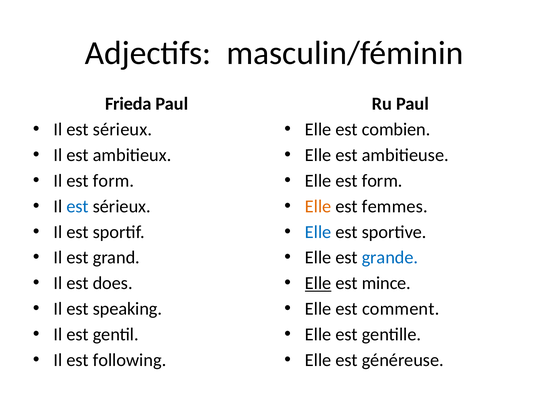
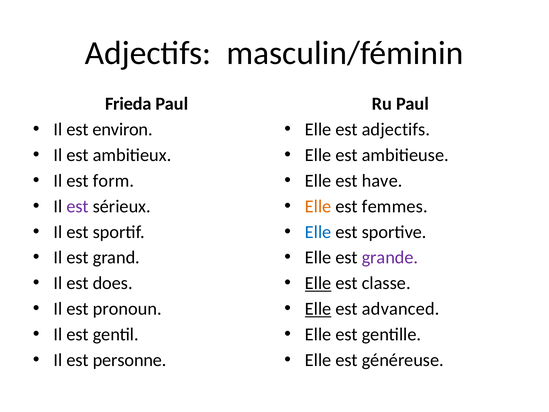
sérieux: sérieux -> environ (123, 129)
est combien: combien -> adjectifs (396, 129)
Elle est form: form -> have (382, 181)
est colour: blue -> purple (78, 206)
grande colour: blue -> purple (390, 257)
mince: mince -> classe (386, 283)
speaking: speaking -> pronoun (127, 309)
Elle underline: none -> present (318, 309)
comment: comment -> advanced (401, 309)
following: following -> personne (130, 360)
